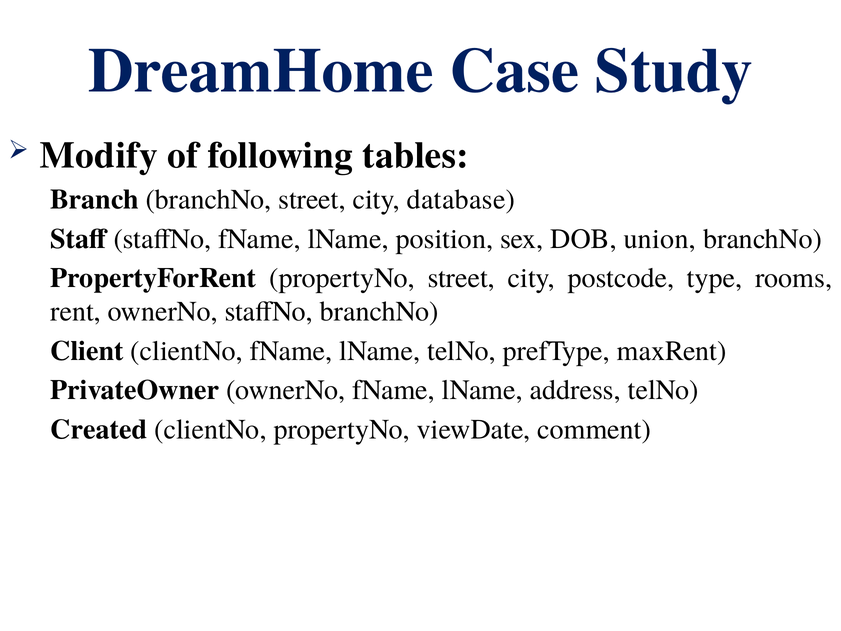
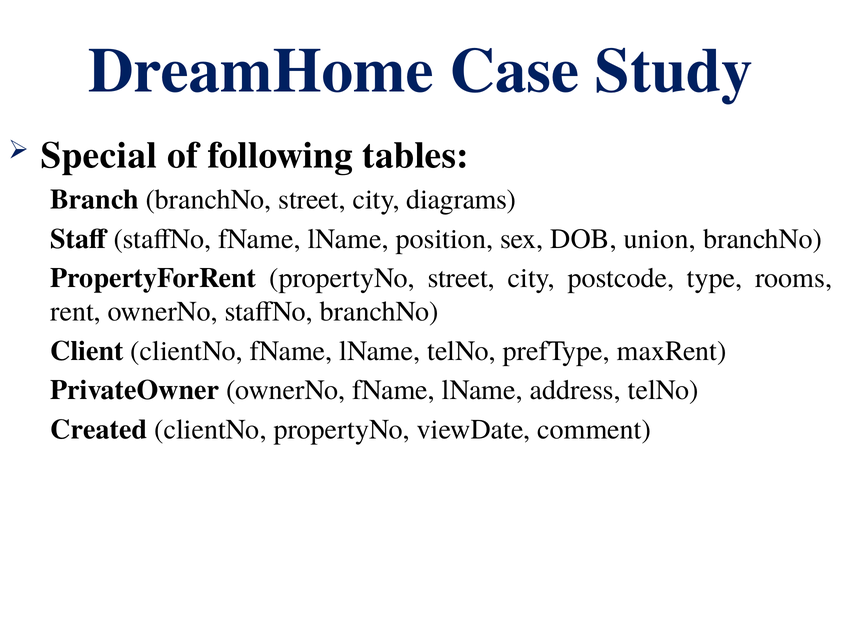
Modify: Modify -> Special (99, 155)
database: database -> diagrams (461, 199)
